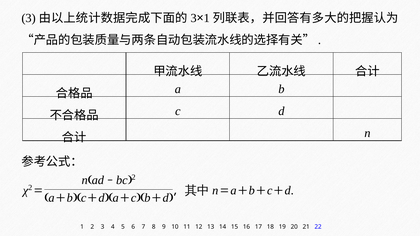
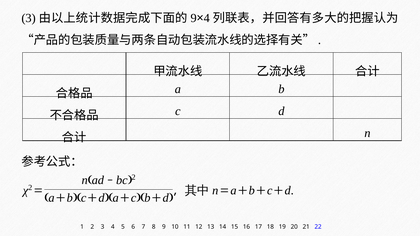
3: 3 -> 9 (194, 18)
1: 1 -> 4 (207, 18)
